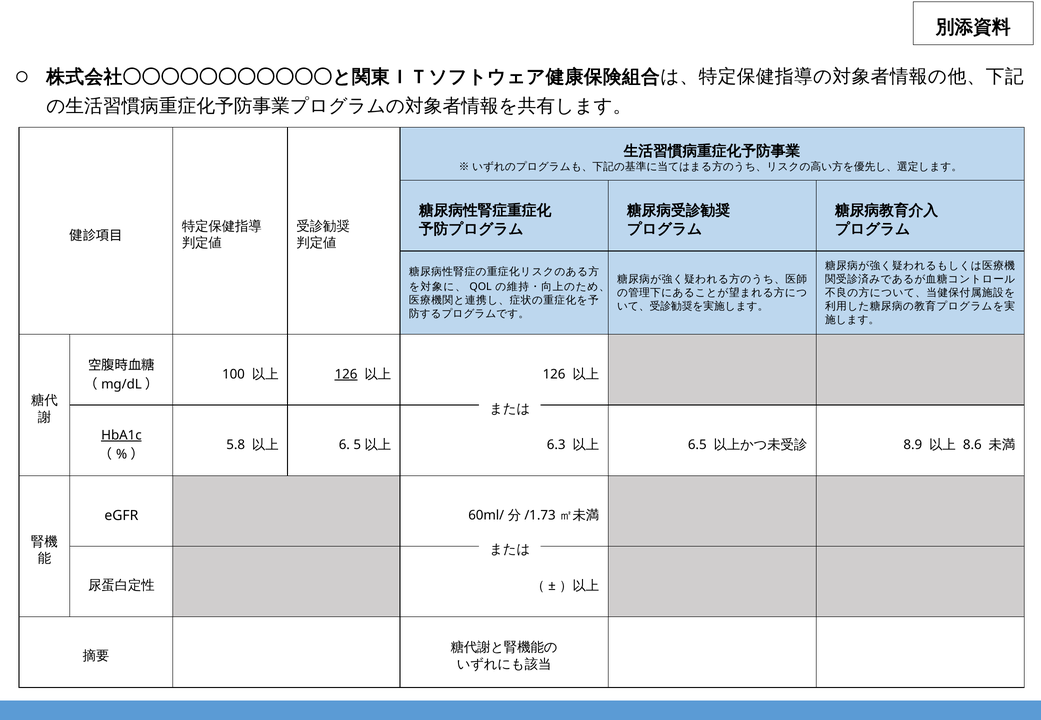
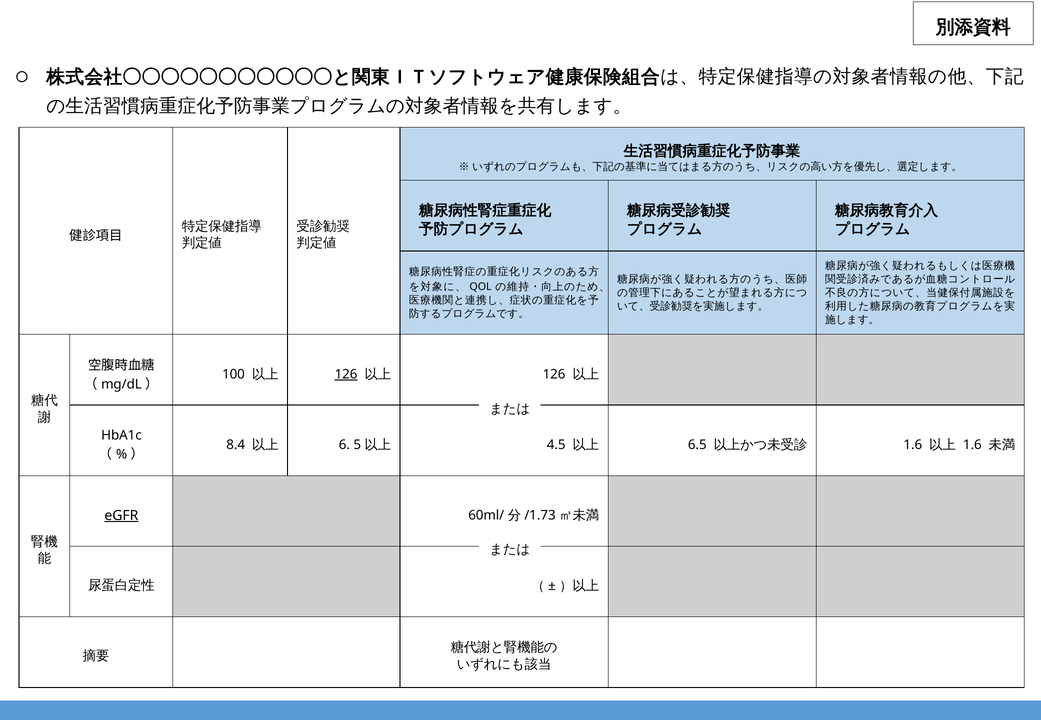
HbA1c underline: present -> none (121, 436)
5.8: 5.8 -> 8.4 (236, 445)
6.3: 6.3 -> 4.5 (556, 445)
8.9: 8.9 -> 1.6 (913, 445)
8.6: 8.6 -> 1.6 (972, 445)
eGFR underline: none -> present (121, 516)
